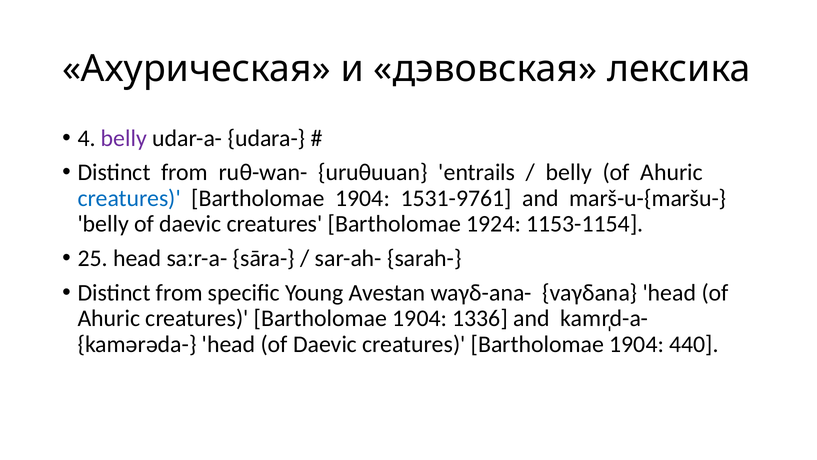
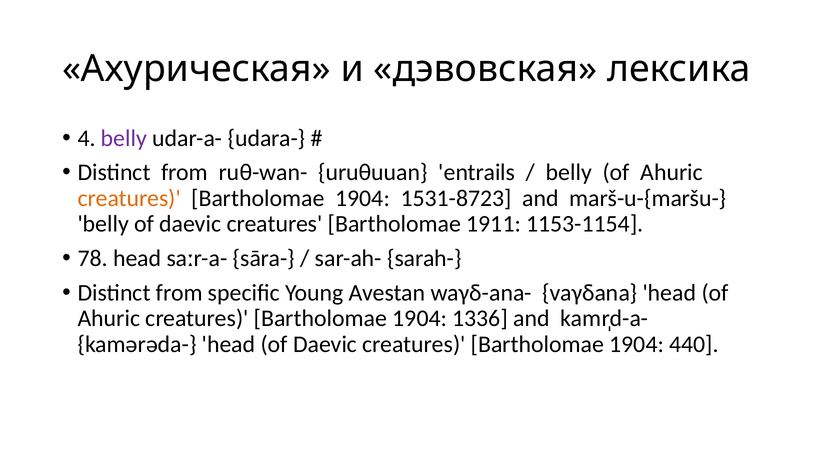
creatures colour: blue -> orange (129, 198)
1531-9761: 1531-9761 -> 1531-8723 (456, 198)
1924: 1924 -> 1911 (494, 224)
25: 25 -> 78 (93, 258)
